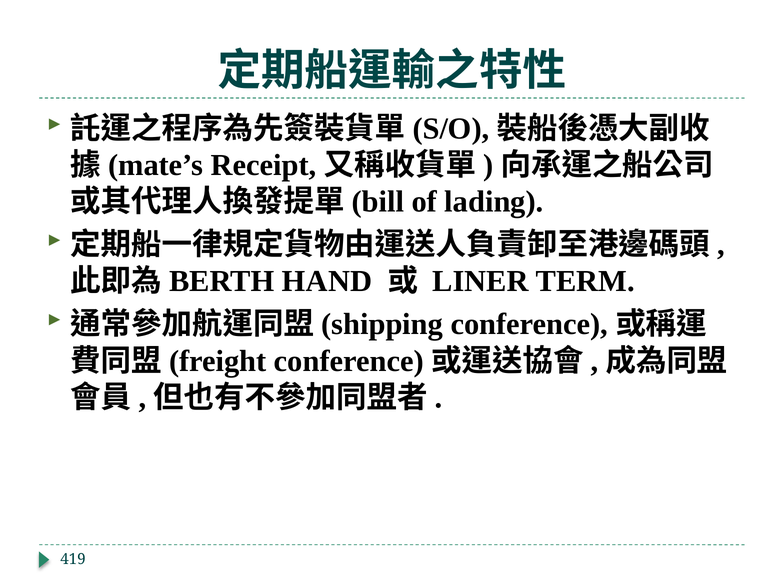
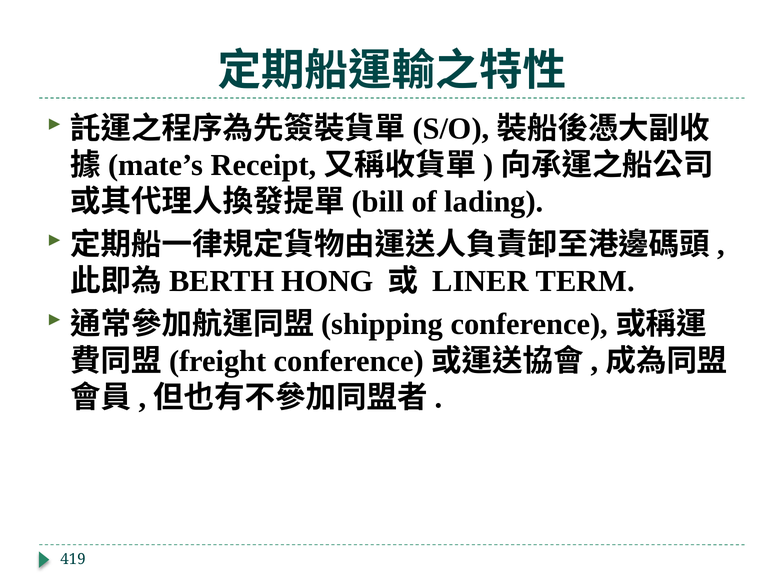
HAND: HAND -> HONG (327, 281)
